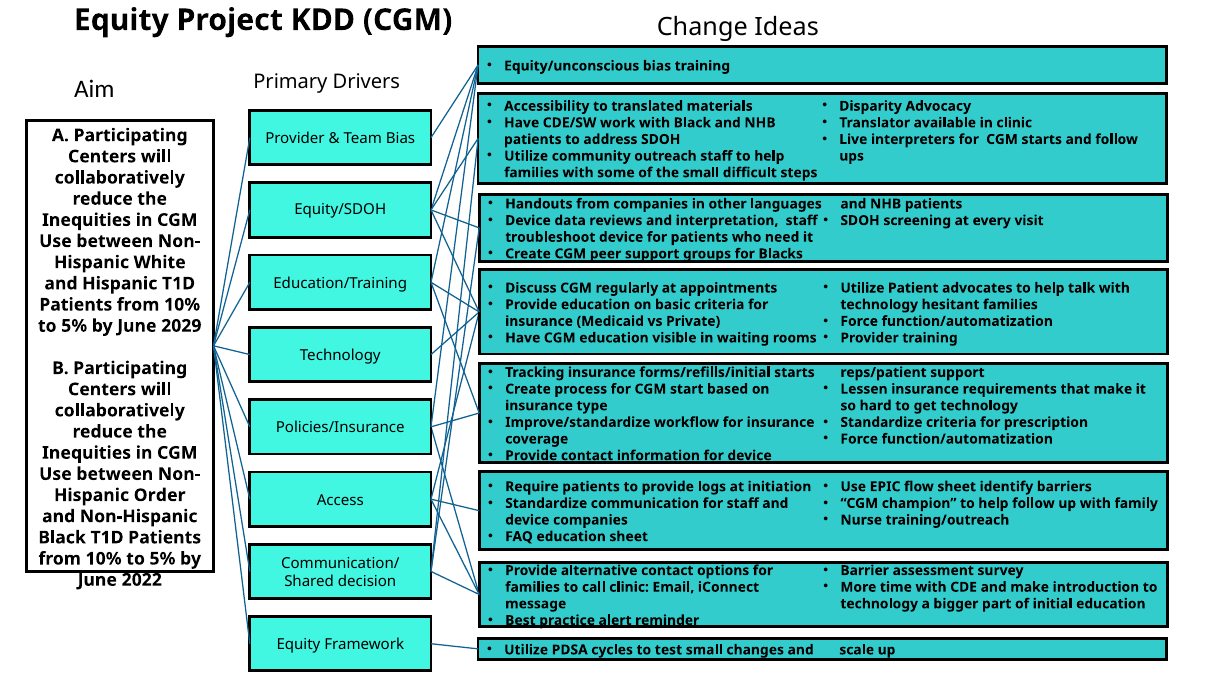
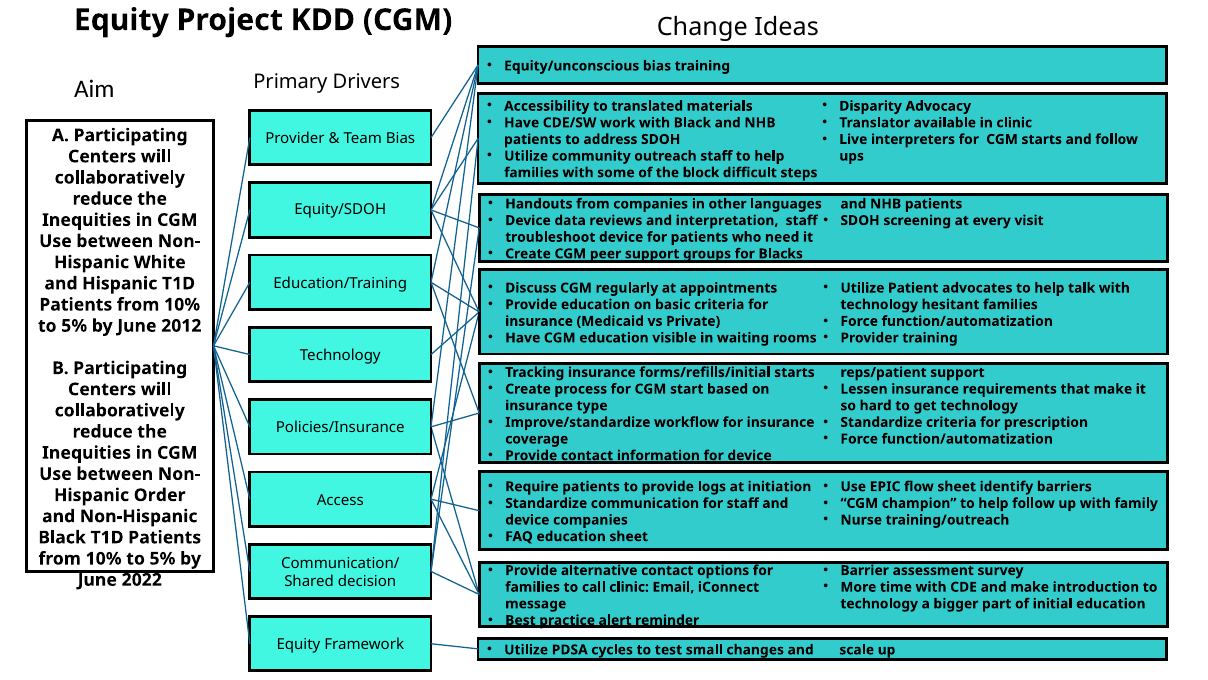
the small: small -> block (701, 173)
2029: 2029 -> 2012 (181, 326)
